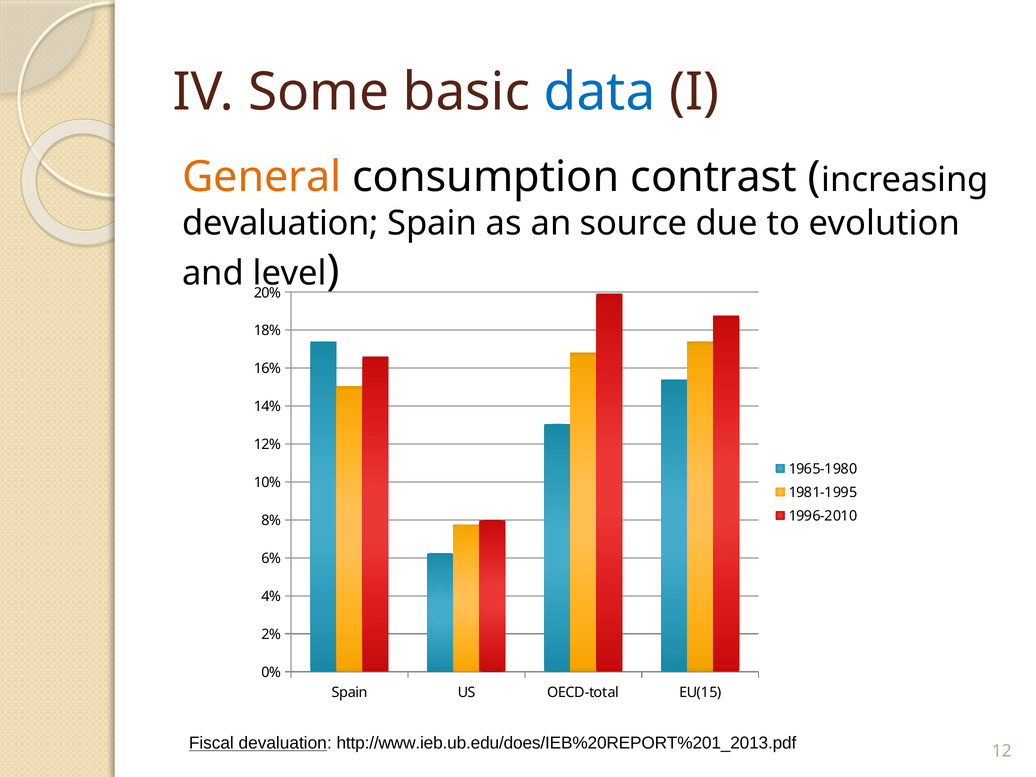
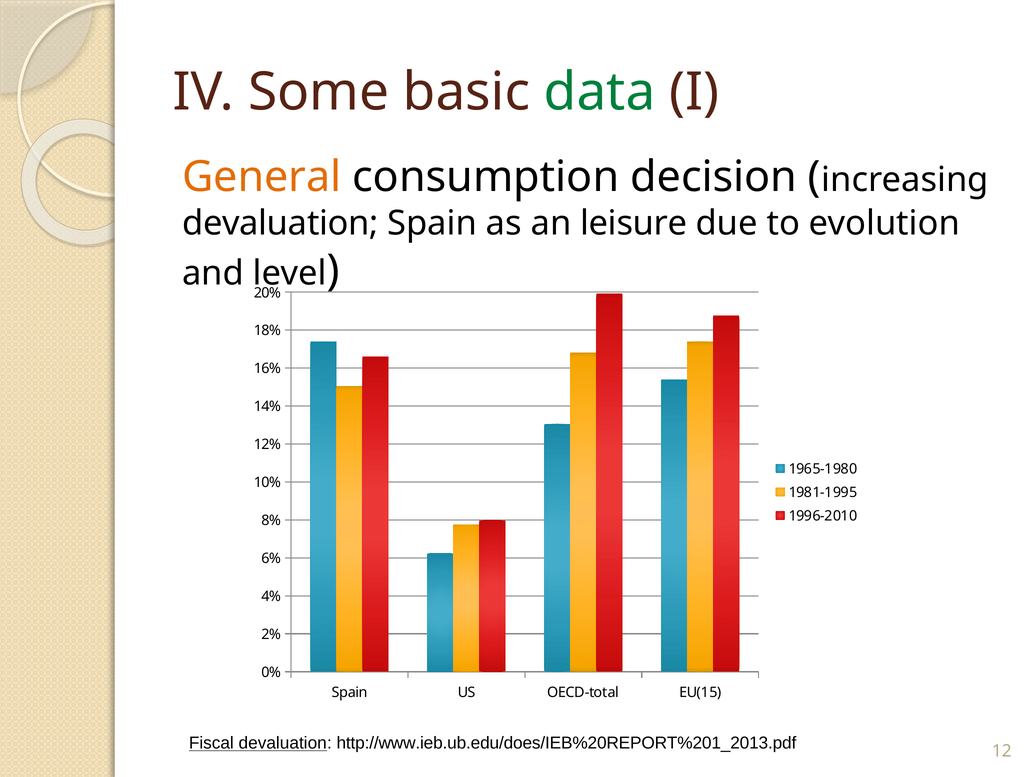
data colour: blue -> green (600, 92)
contrast: contrast -> decision (714, 177)
source: source -> leisure (634, 223)
